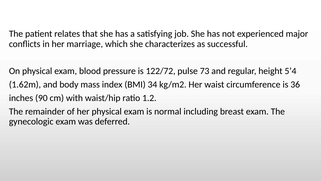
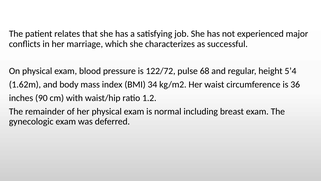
73: 73 -> 68 (205, 71)
